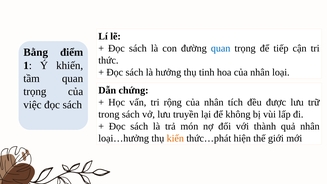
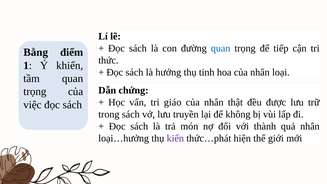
rộng: rộng -> giáo (173, 102)
tích: tích -> thật (235, 102)
kiến colour: orange -> purple (175, 138)
